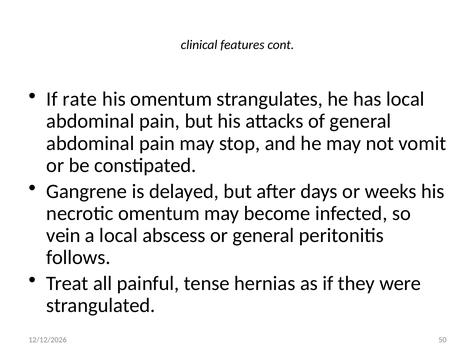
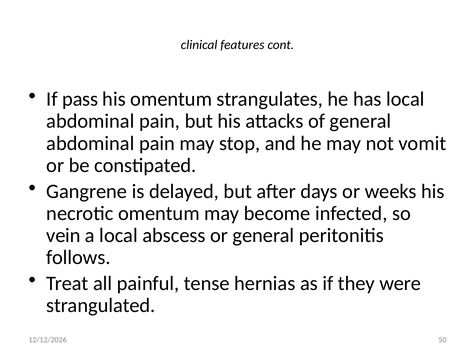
rate: rate -> pass (80, 99)
